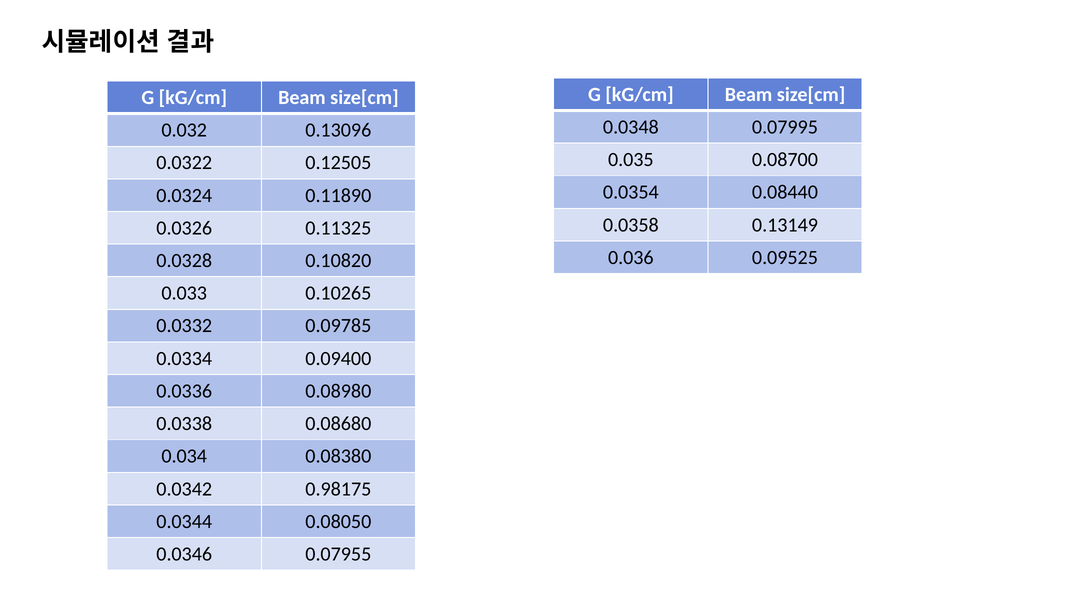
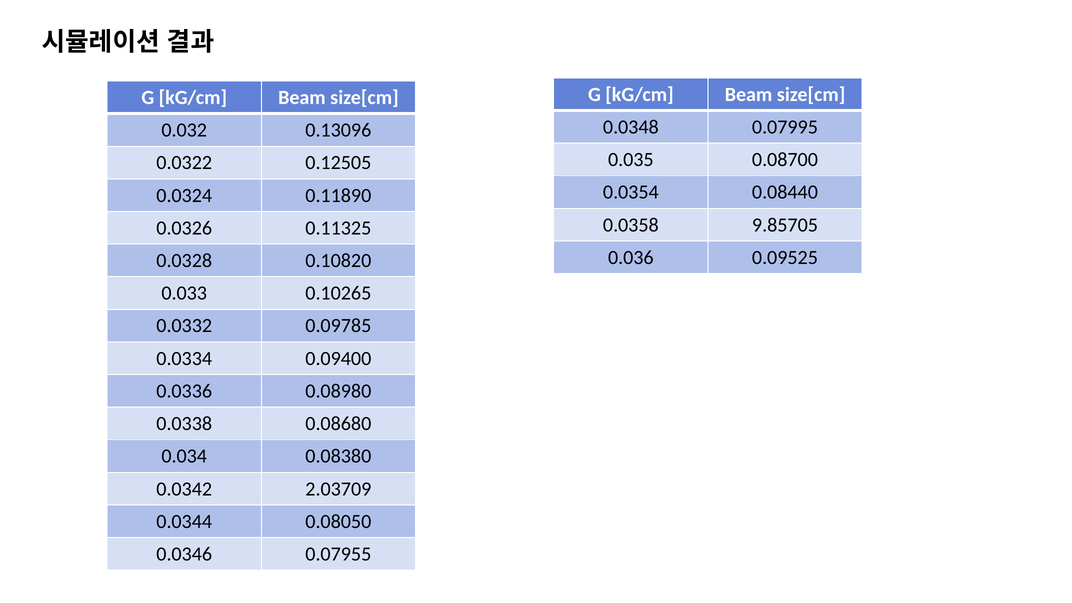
0.13149: 0.13149 -> 9.85705 (785, 225)
0.98175: 0.98175 -> 2.03709 (338, 489)
